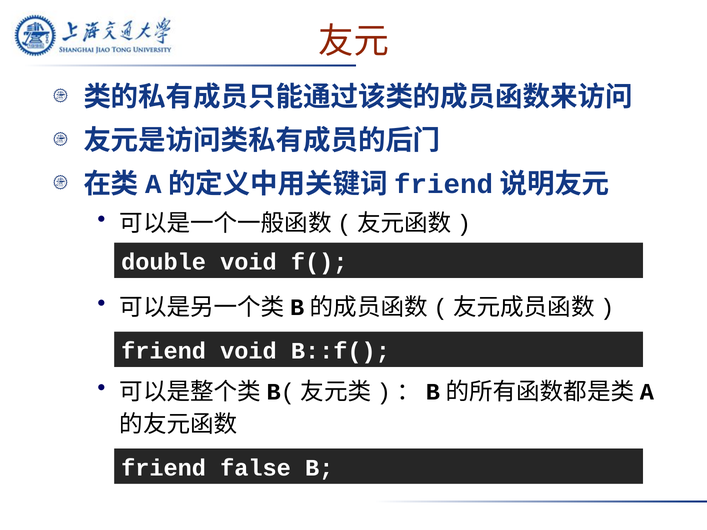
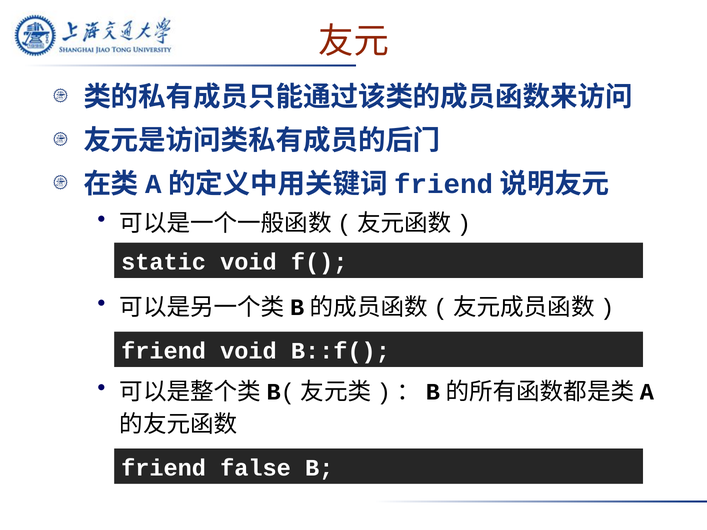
double: double -> static (164, 262)
